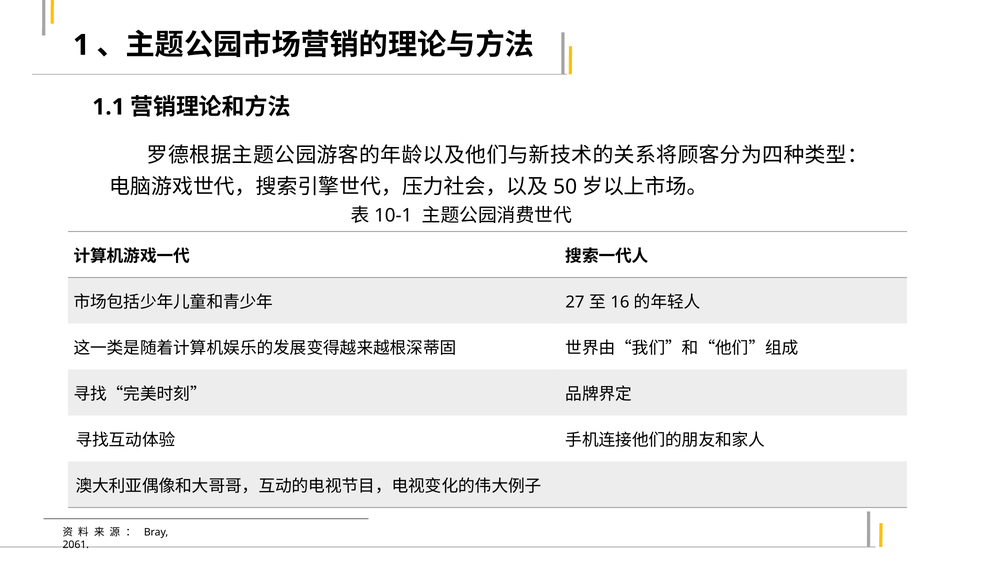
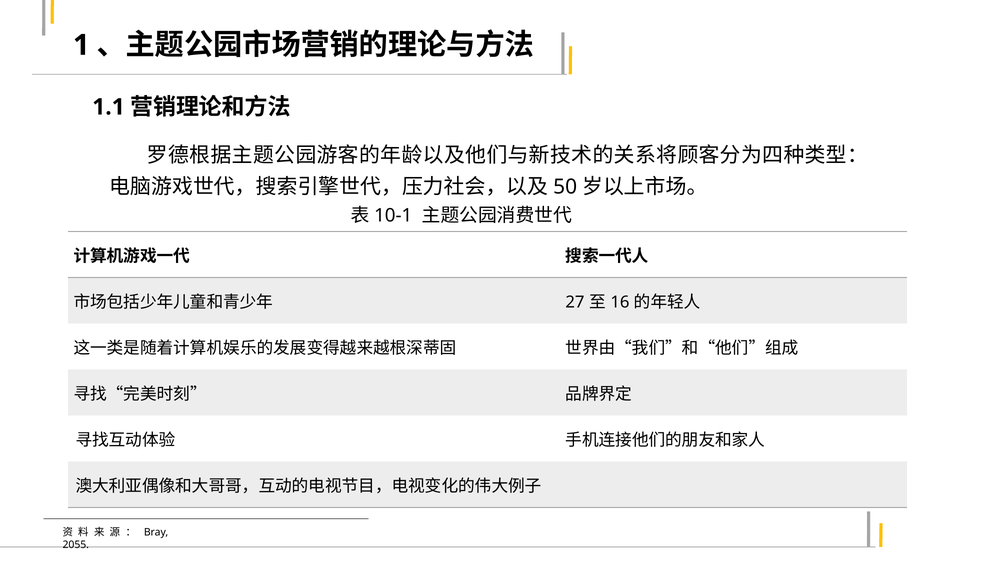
2061: 2061 -> 2055 (76, 545)
